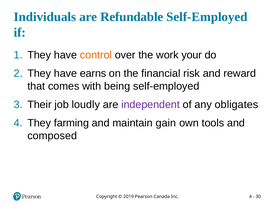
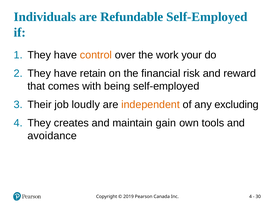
earns: earns -> retain (93, 74)
independent colour: purple -> orange (151, 105)
obligates: obligates -> excluding (237, 105)
farming: farming -> creates (71, 123)
composed: composed -> avoidance (52, 136)
